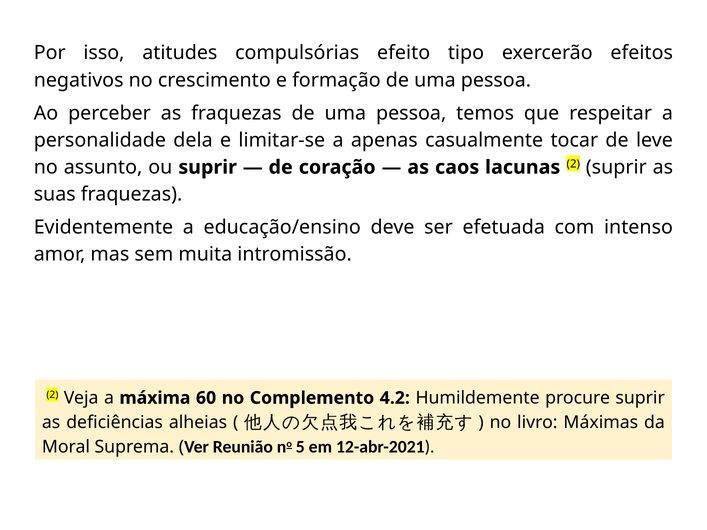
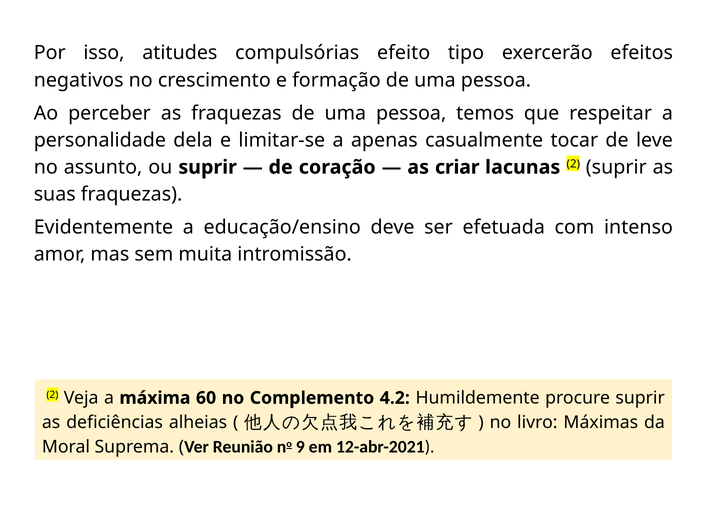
caos: caos -> criar (457, 167)
5: 5 -> 9 (300, 447)
